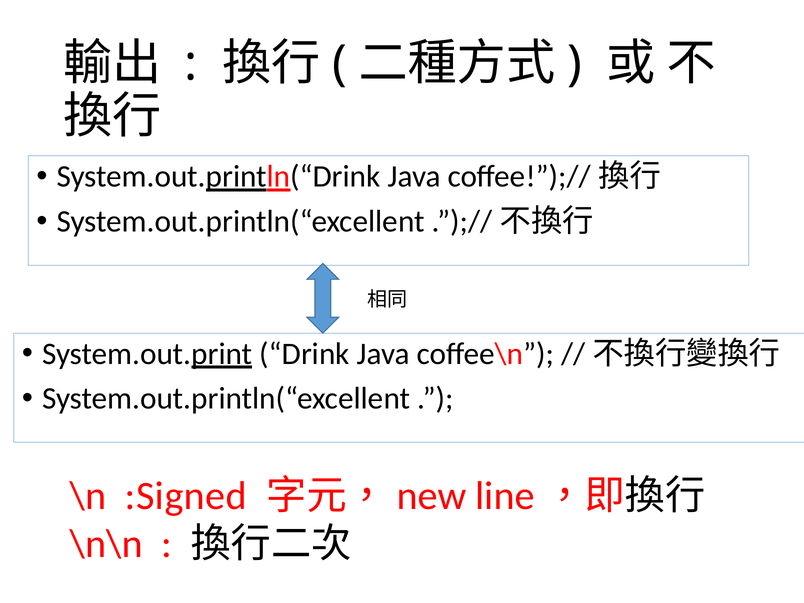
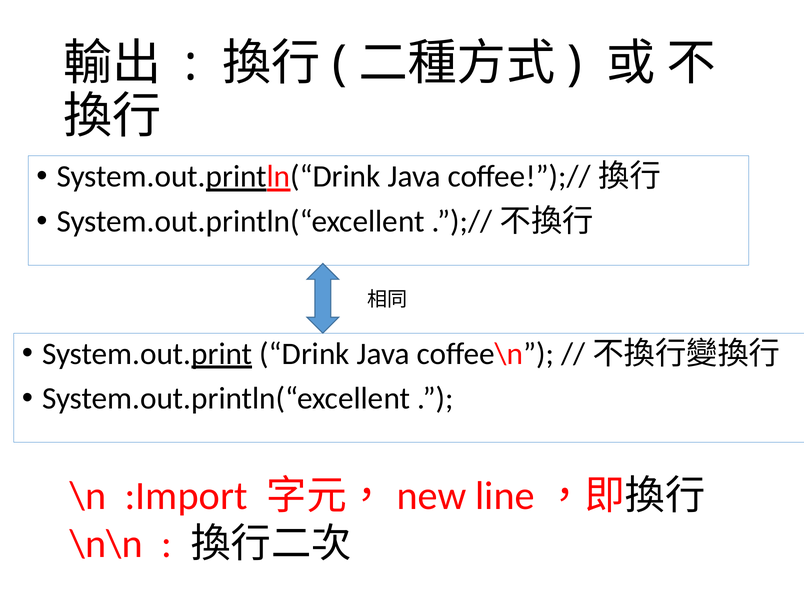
:Signed: :Signed -> :Import (186, 496)
